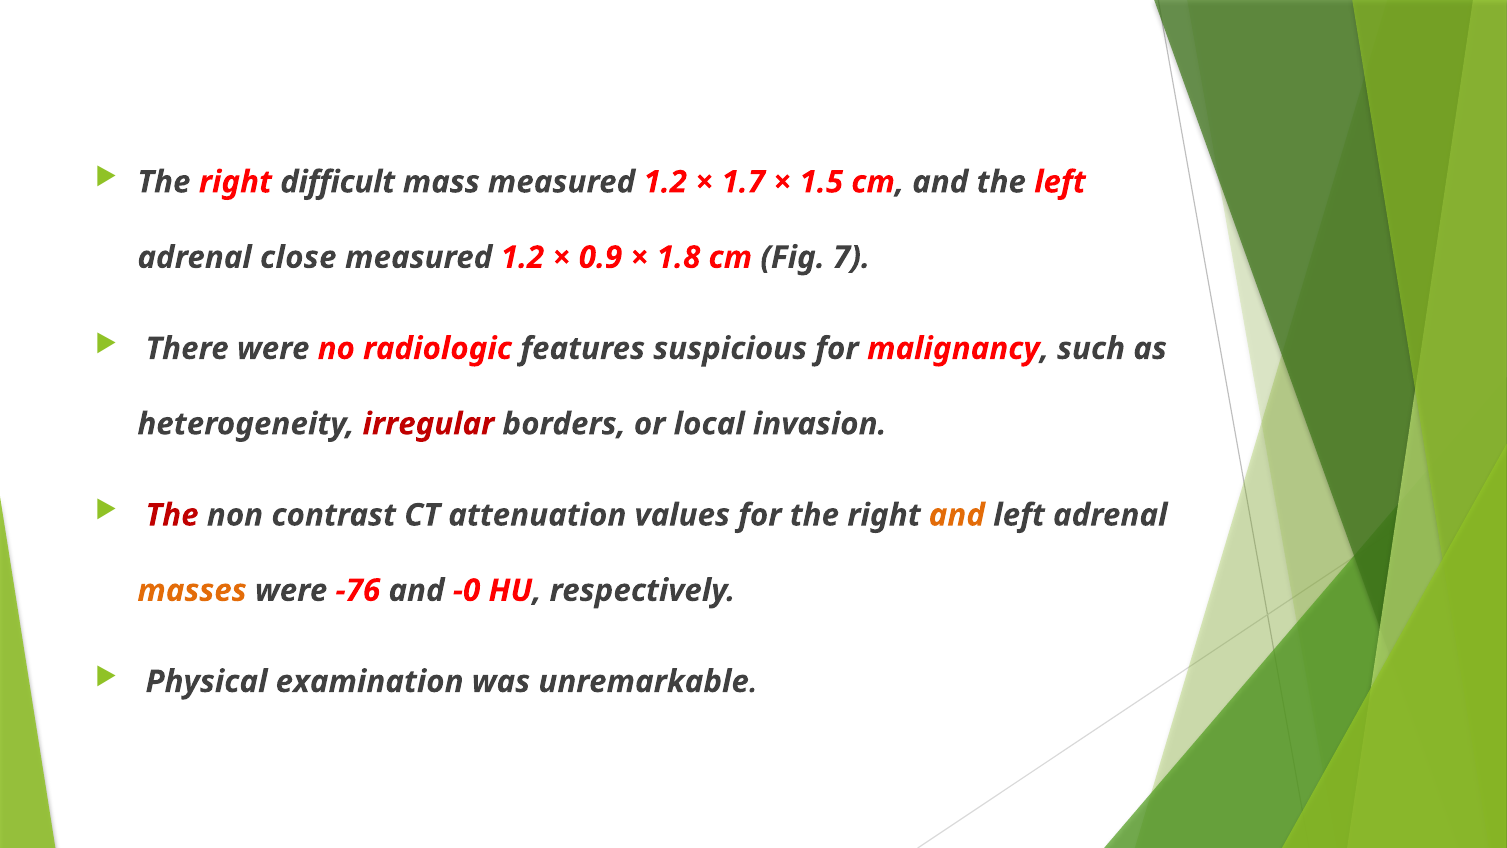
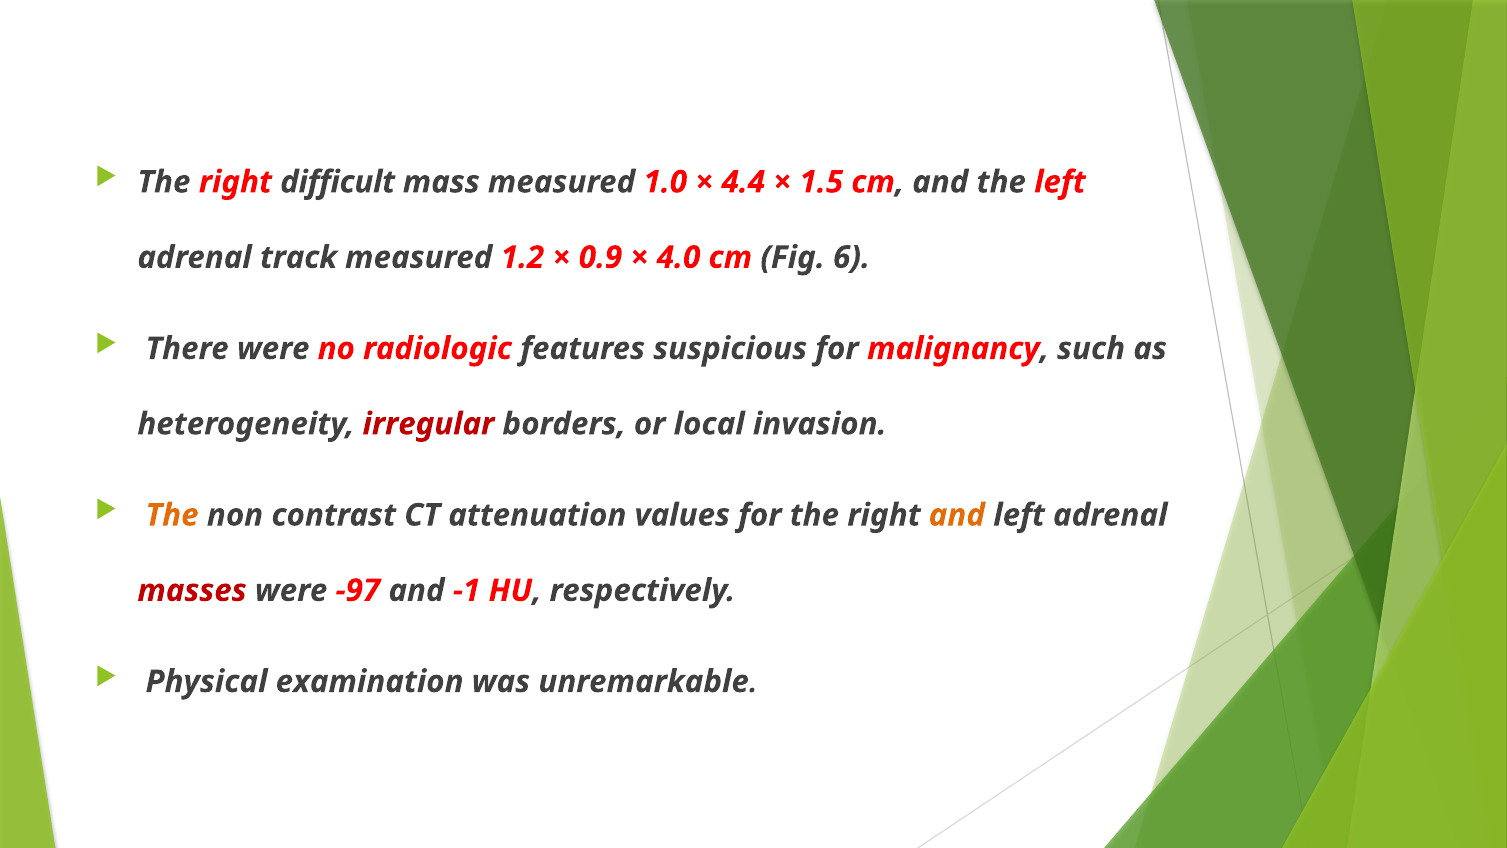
mass measured 1.2: 1.2 -> 1.0 (665, 182)
1.7: 1.7 -> 4.4 (743, 182)
close: close -> track (299, 257)
1.8: 1.8 -> 4.0 (679, 257)
7: 7 -> 6 (852, 257)
The colour: red -> orange (172, 515)
masses colour: orange -> red (192, 590)
−76: −76 -> −97 (358, 590)
−0: −0 -> −1 (467, 590)
